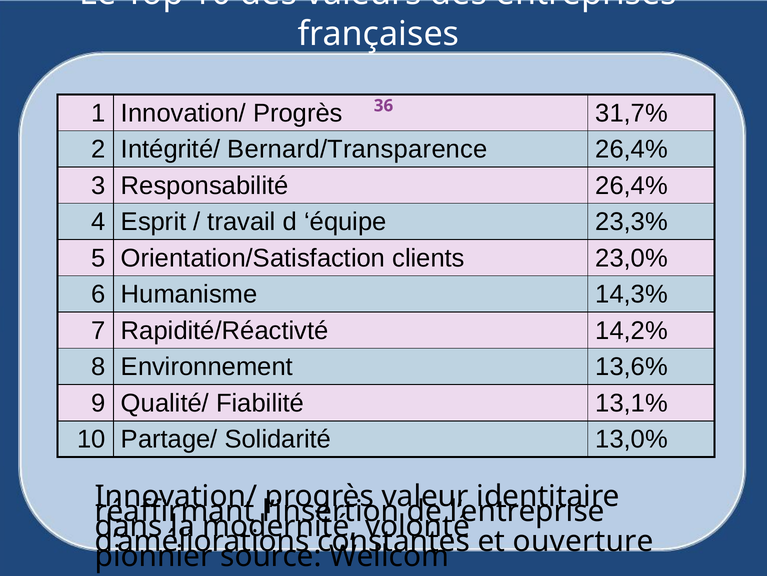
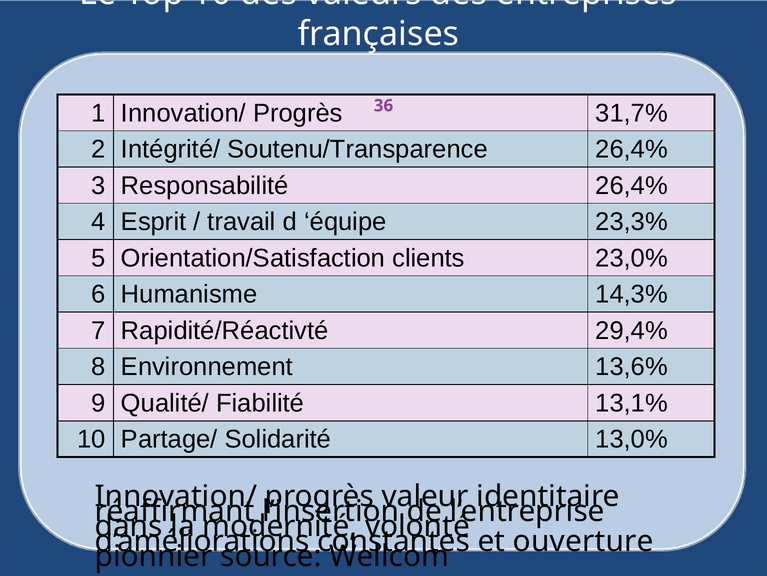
Bernard/Transparence: Bernard/Transparence -> Soutenu/Transparence (358, 149)
14,2%: 14,2% -> 29,4% (632, 330)
